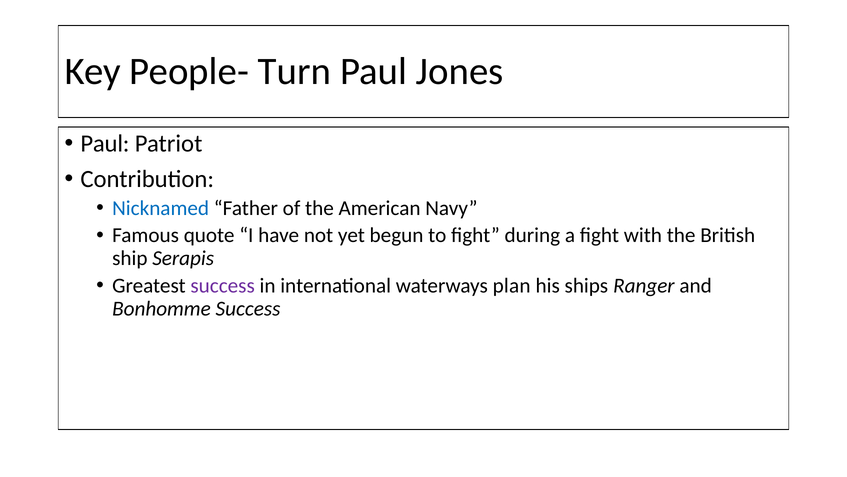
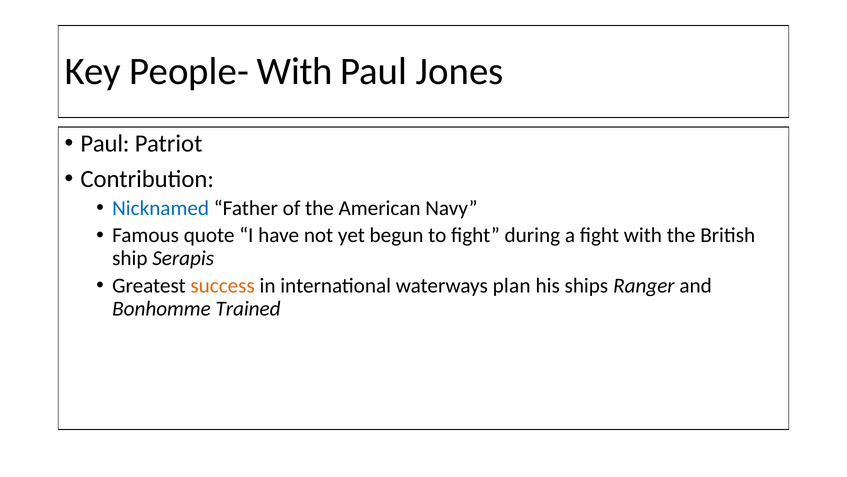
People- Turn: Turn -> With (295, 71)
success colour: purple -> orange (223, 285)
Bonhomme Success: Success -> Trained (248, 308)
